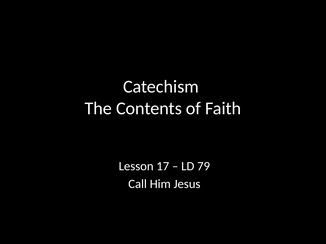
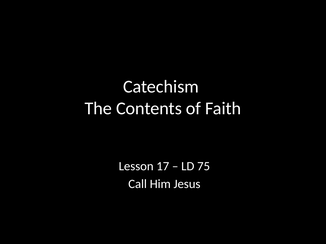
79: 79 -> 75 (204, 166)
